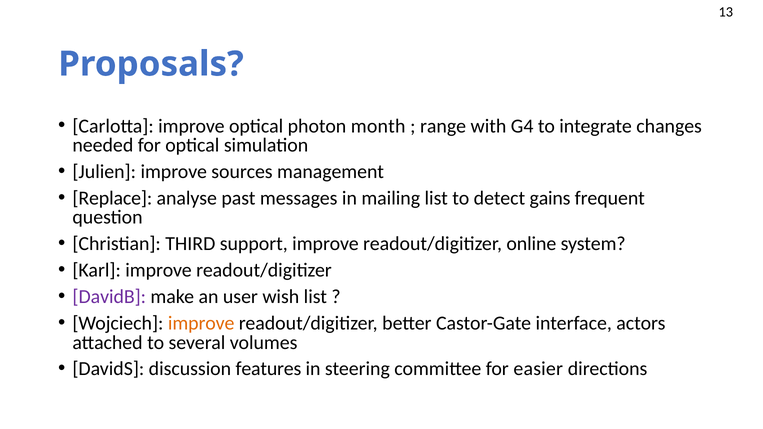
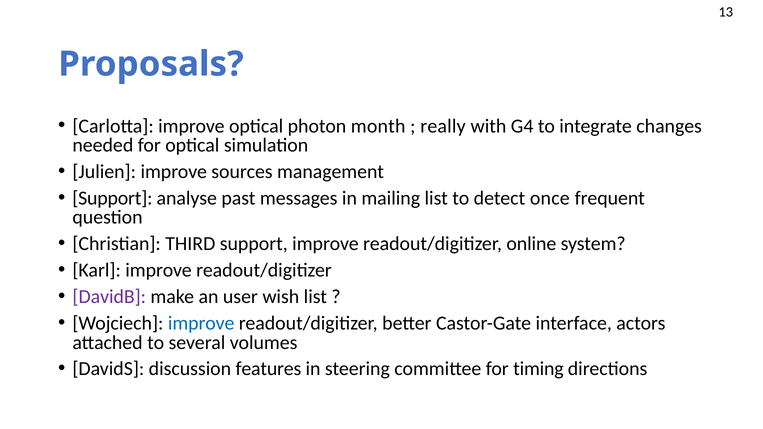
range: range -> really (443, 126)
Replace: Replace -> Support (112, 198)
gains: gains -> once (550, 198)
improve colour: orange -> blue (201, 323)
easier: easier -> timing (538, 369)
